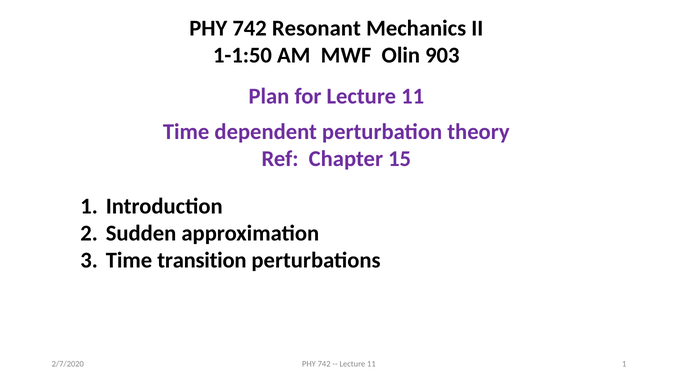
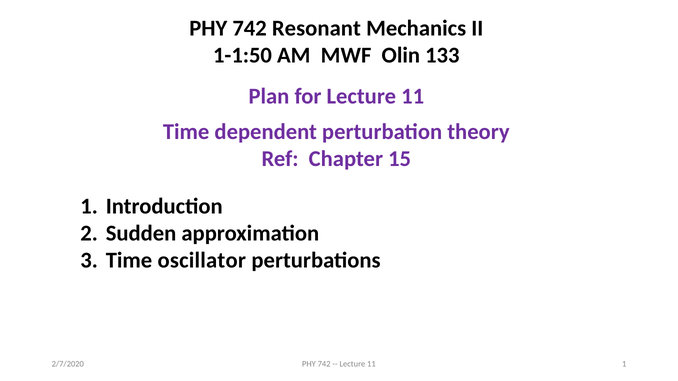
903: 903 -> 133 (442, 55)
transition: transition -> oscillator (202, 261)
